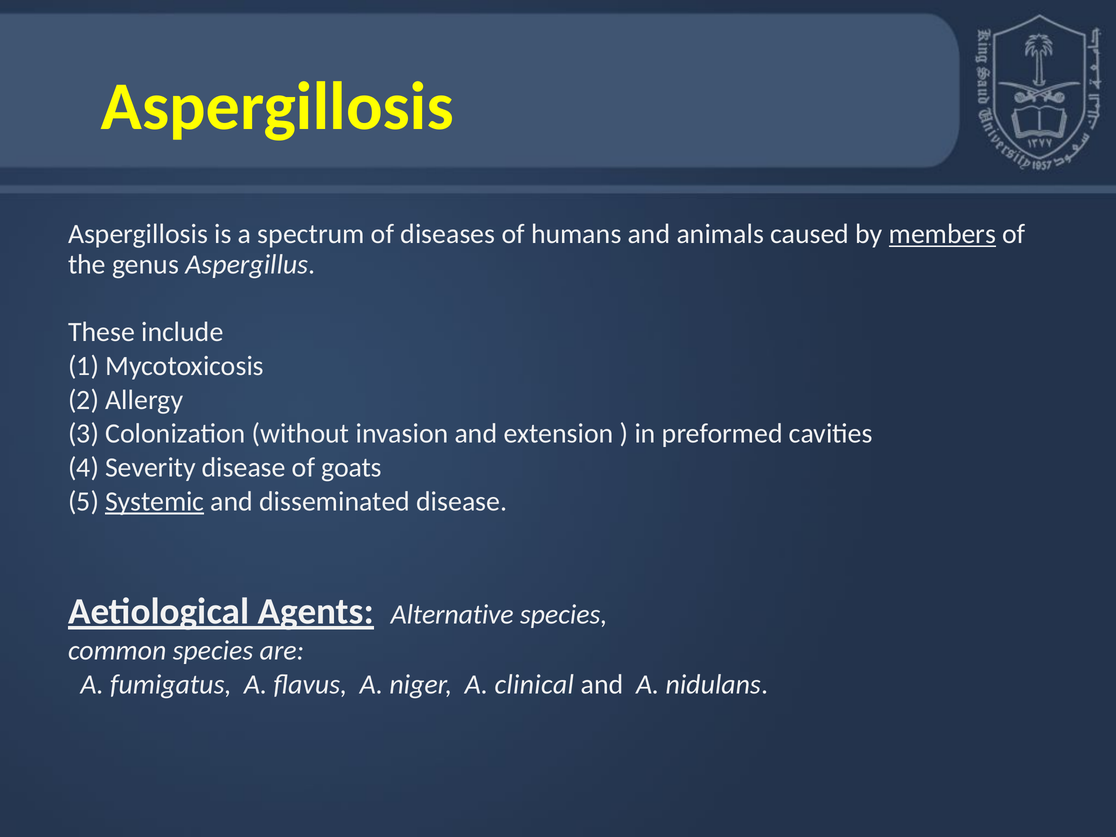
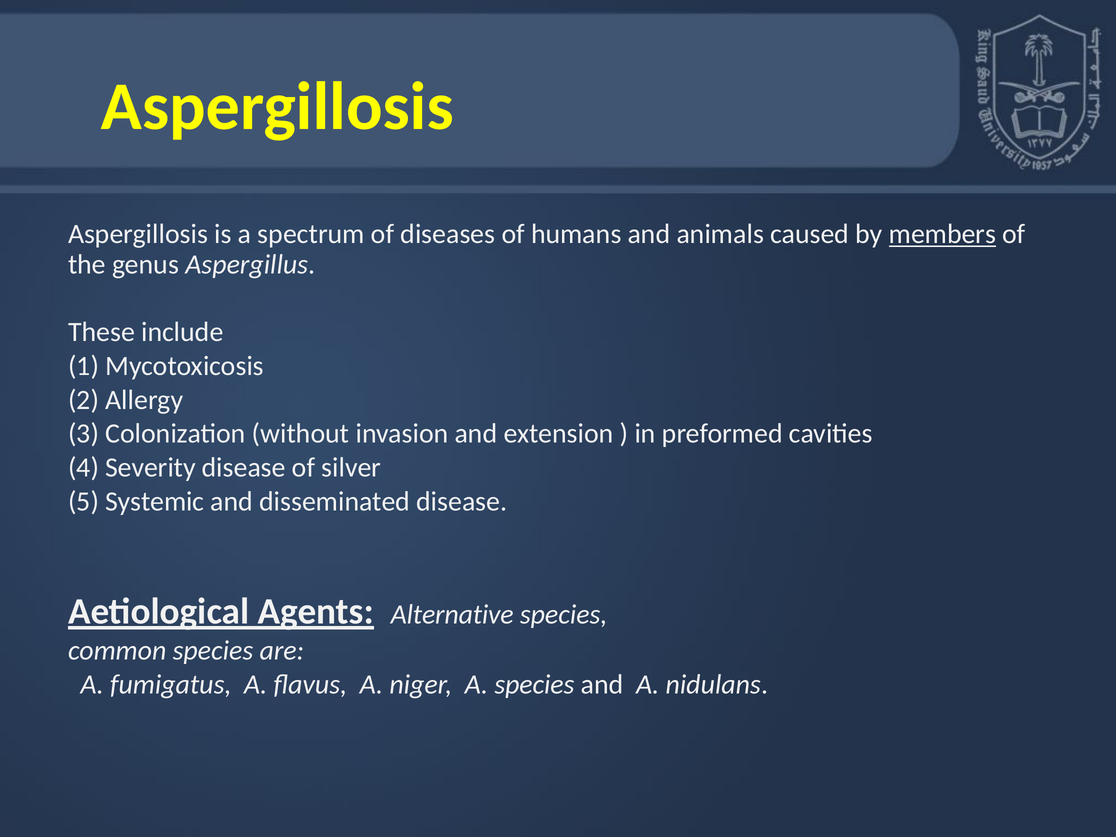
goats: goats -> silver (351, 468)
Systemic underline: present -> none (155, 502)
A clinical: clinical -> species (534, 685)
